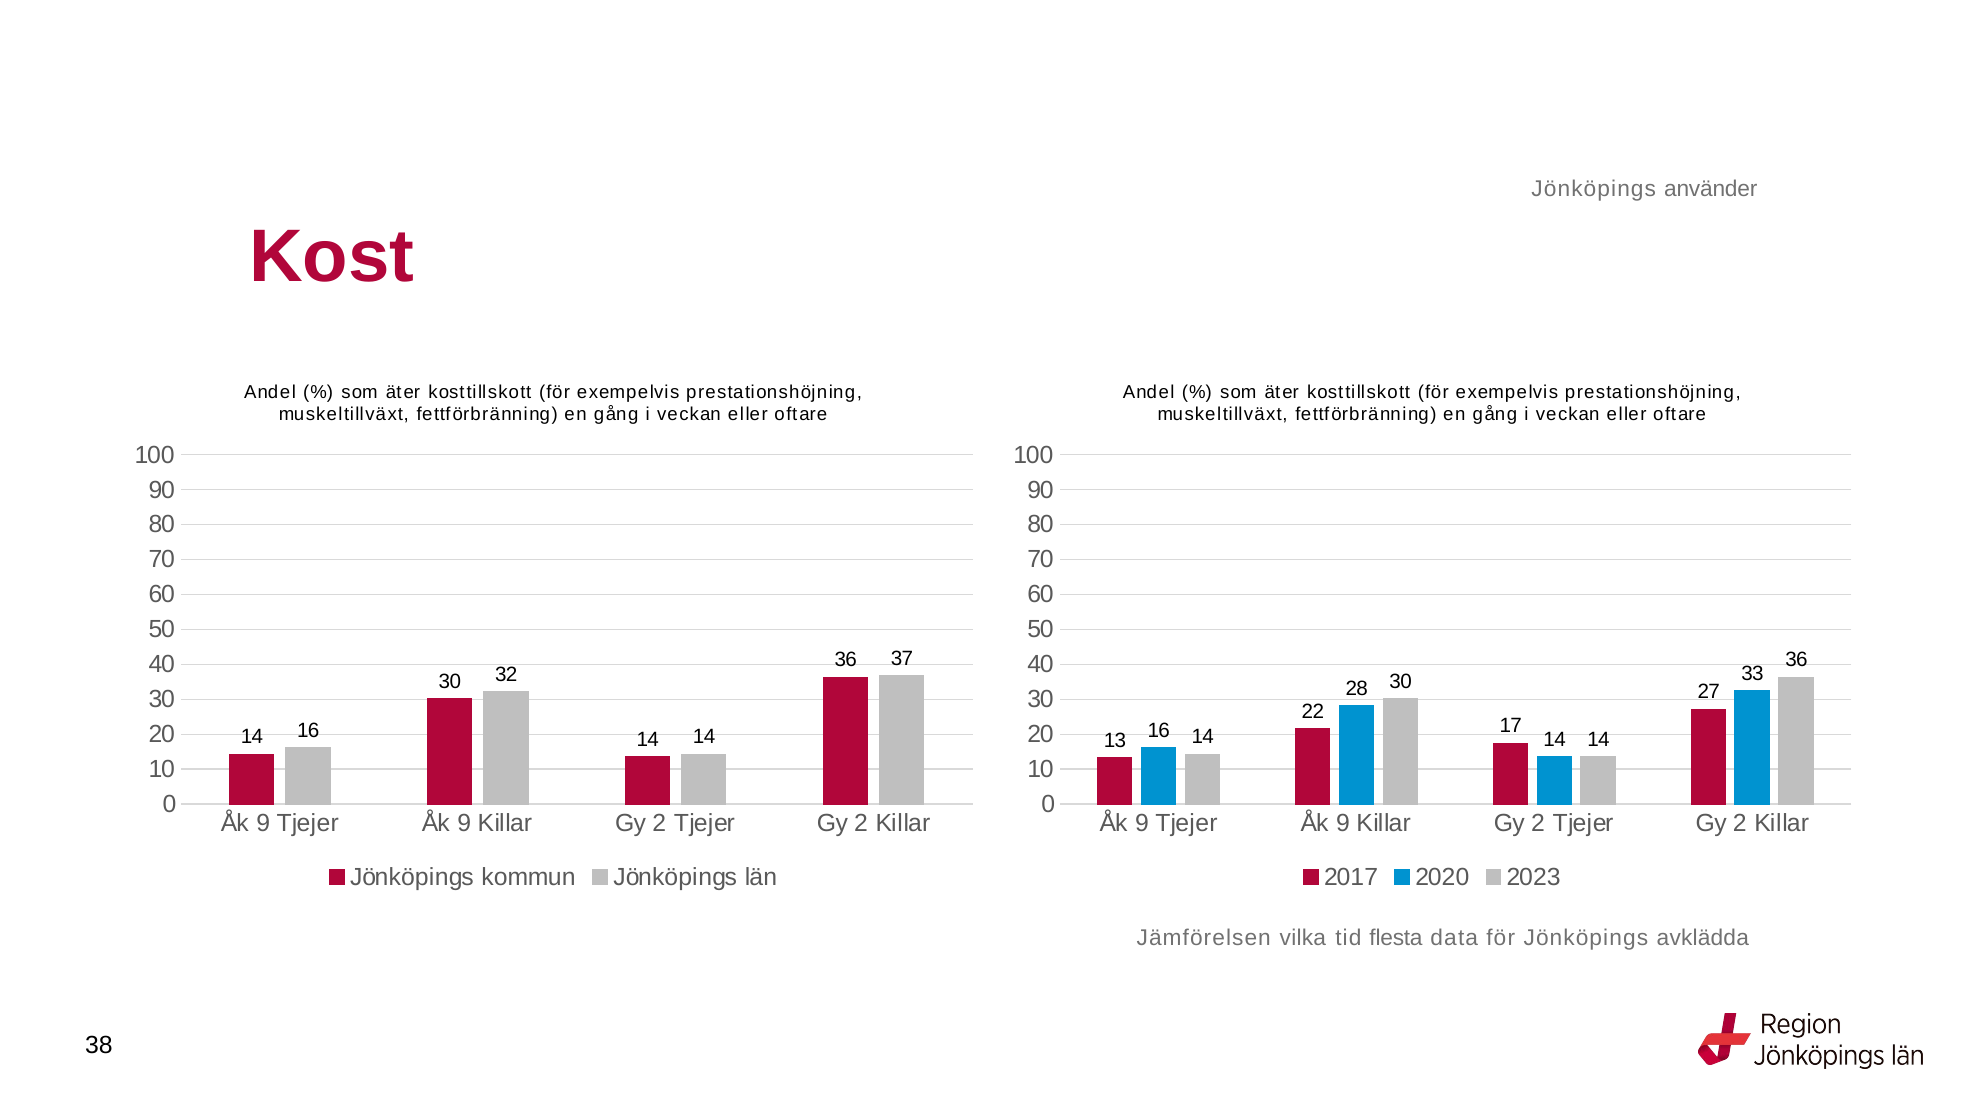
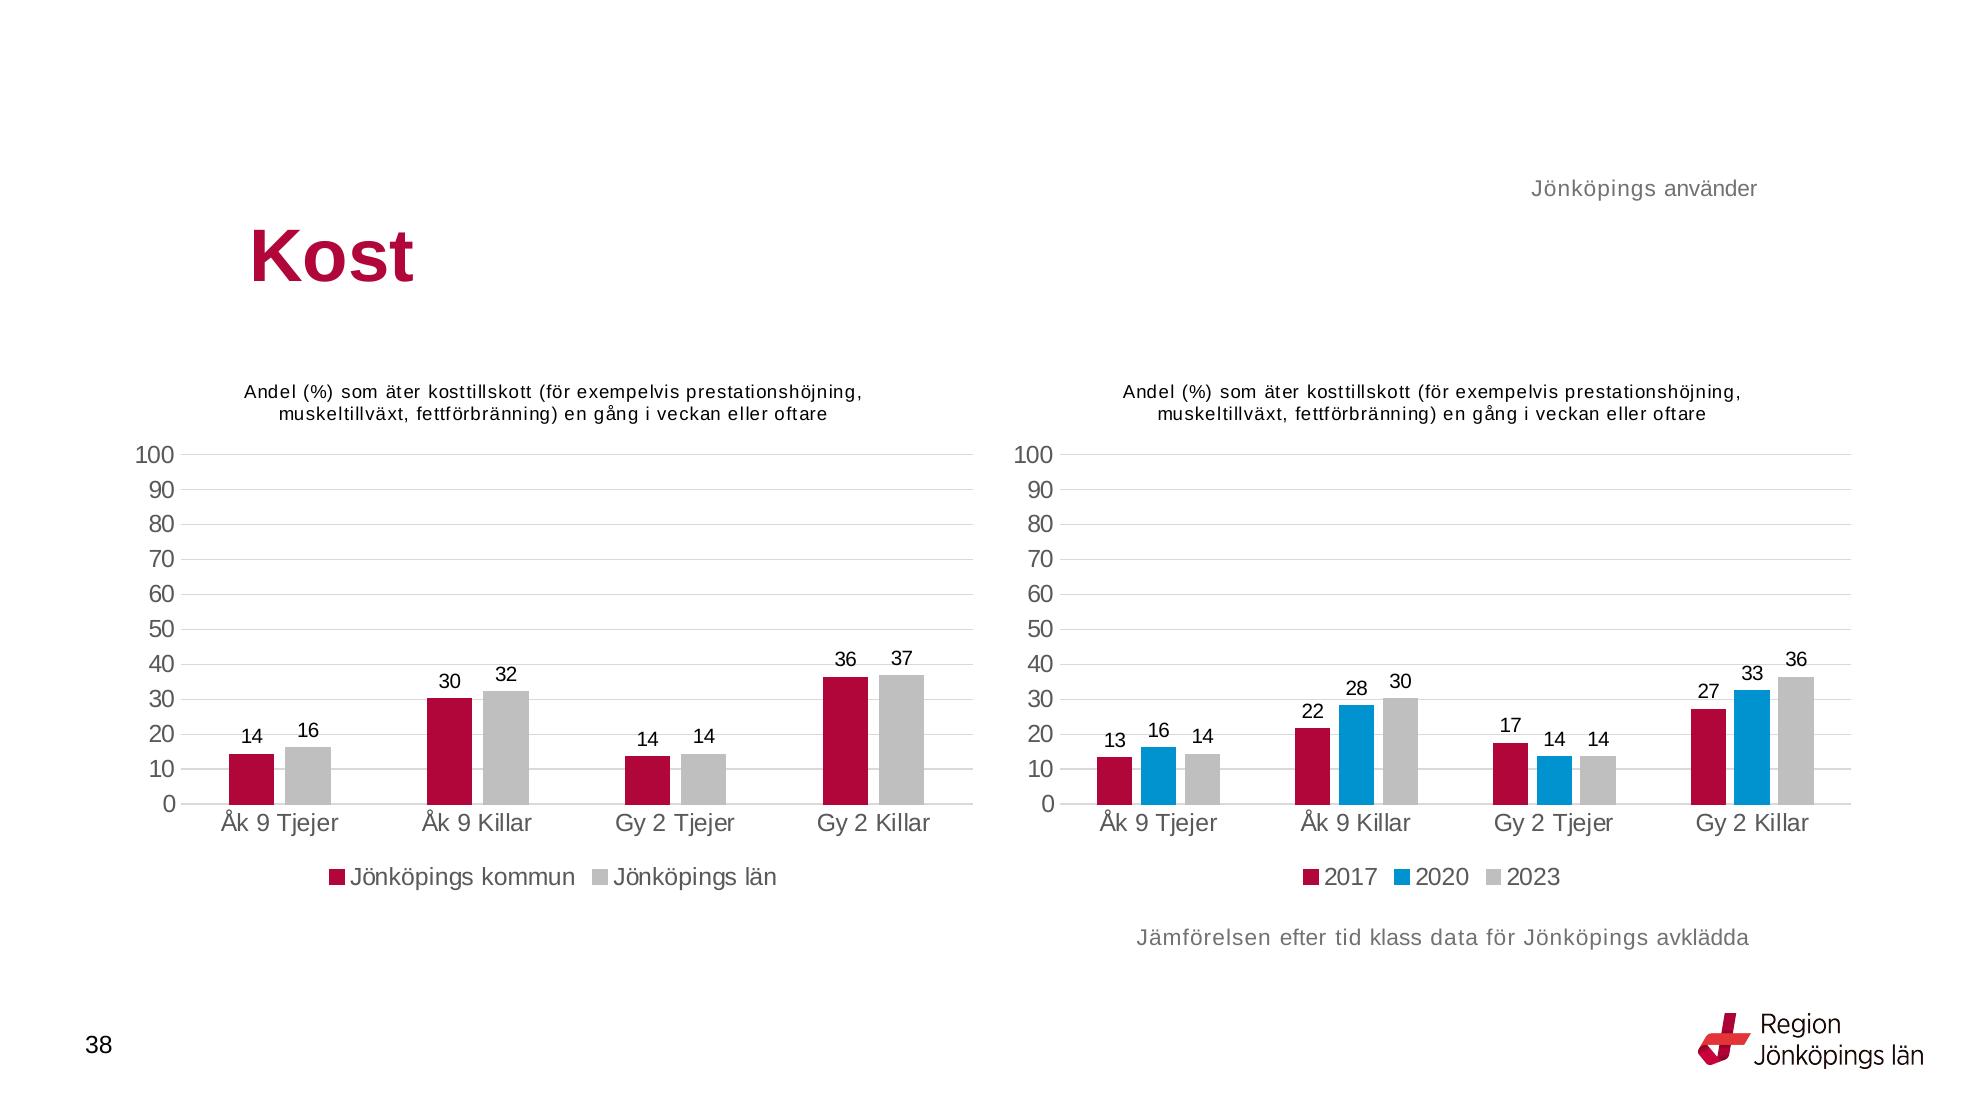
vilka: vilka -> efter (1303, 938)
flesta: flesta -> klass (1396, 938)
